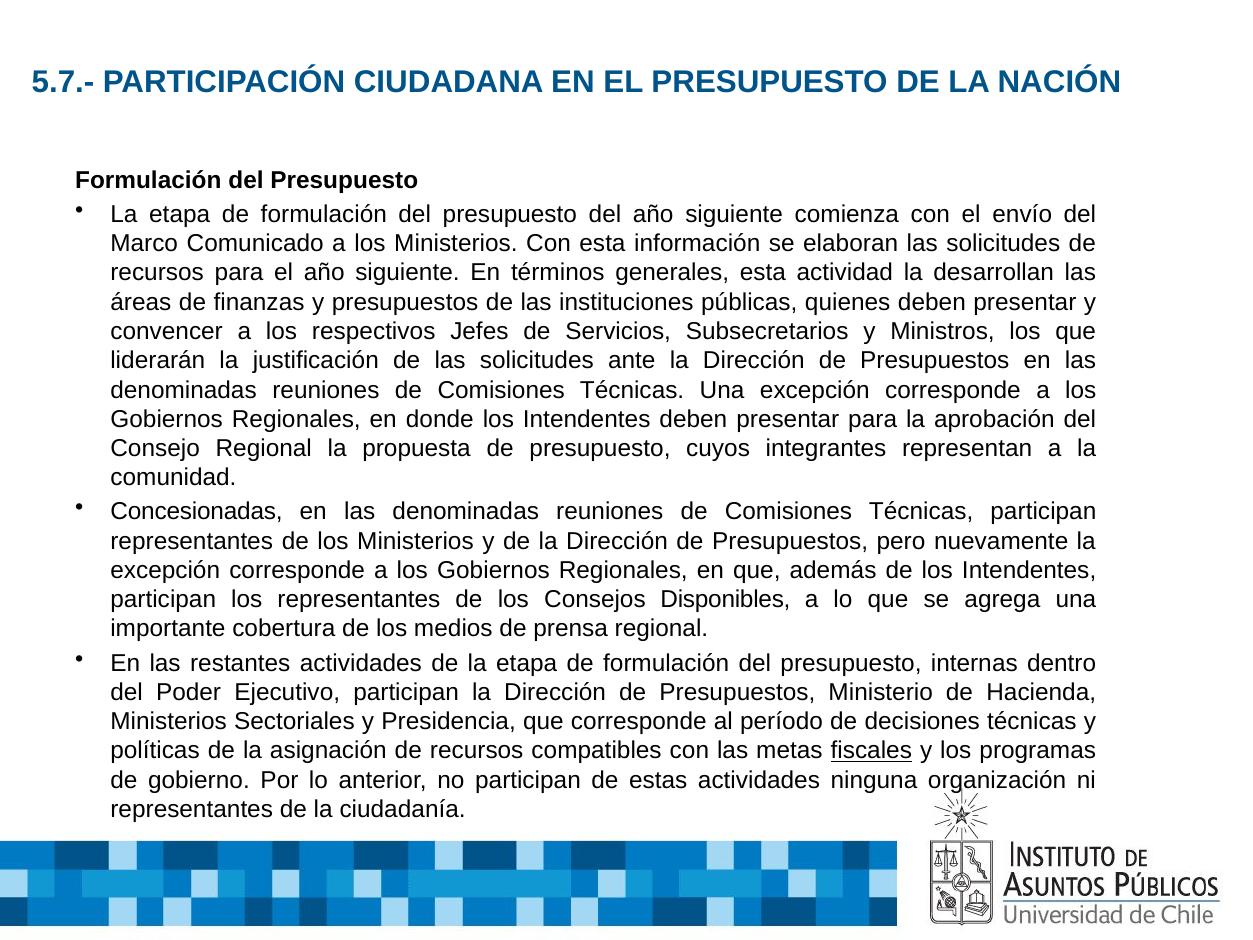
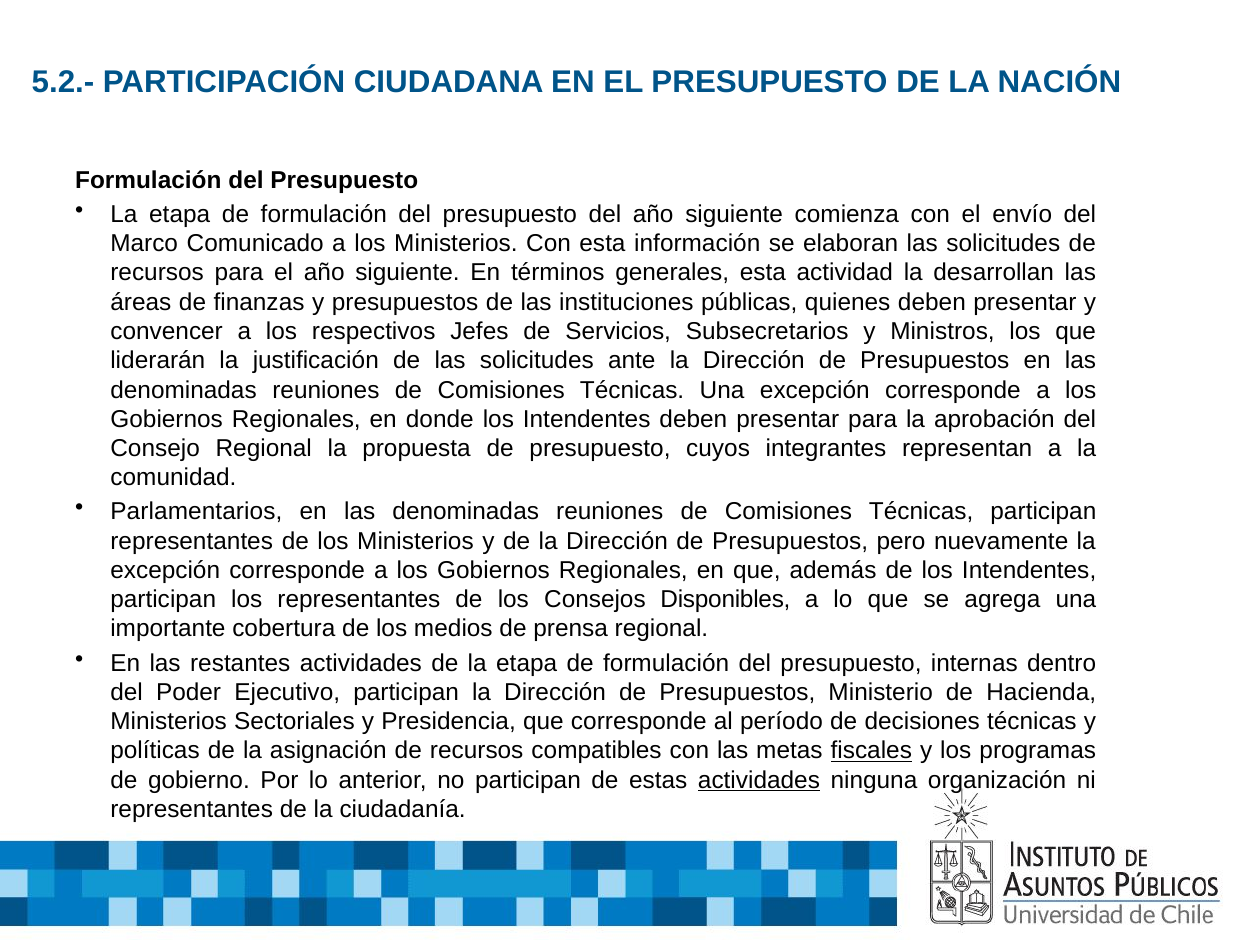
5.7.-: 5.7.- -> 5.2.- (63, 82)
Concesionadas: Concesionadas -> Parlamentarios (196, 512)
actividades underline: none -> present (759, 780)
